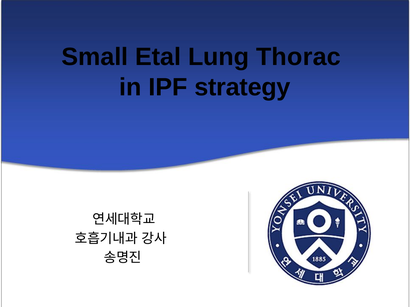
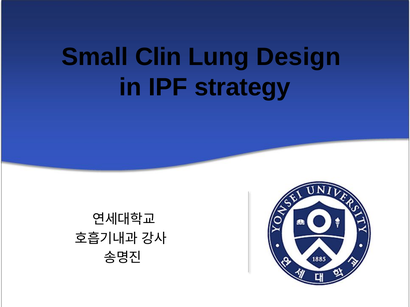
Etal: Etal -> Clin (158, 57)
Thorac: Thorac -> Design (298, 57)
